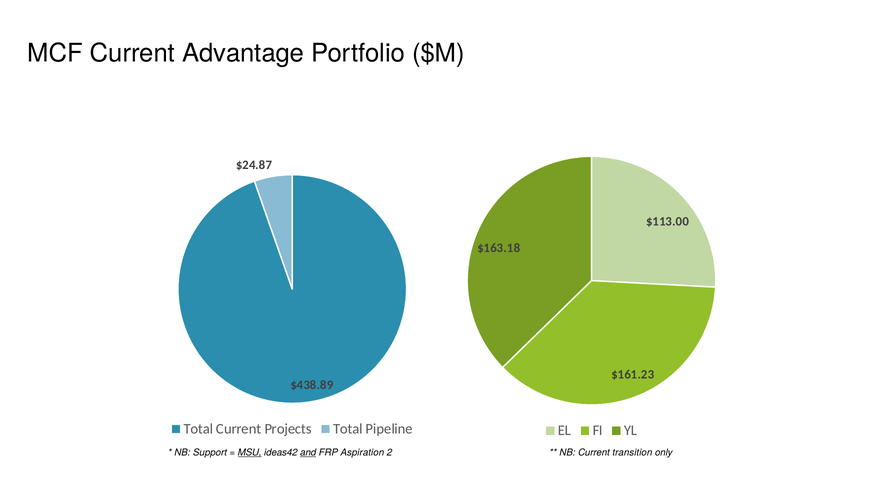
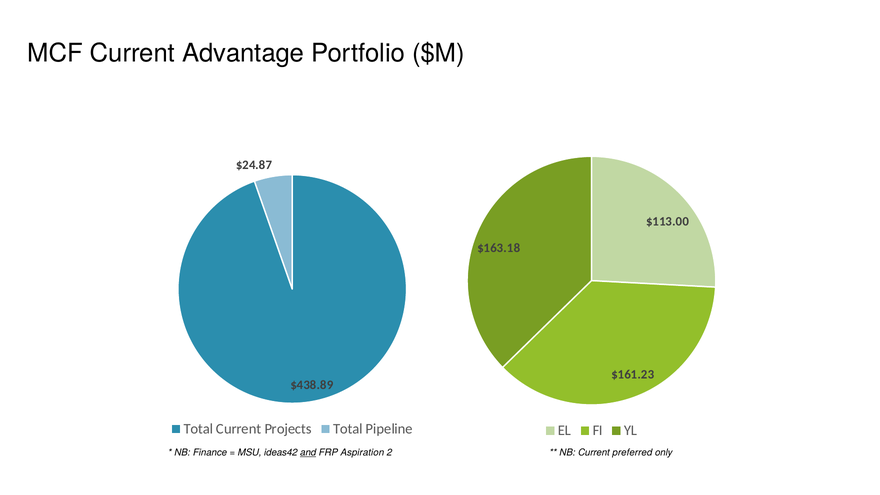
Support: Support -> Finance (210, 453)
MSU underline: present -> none (250, 453)
transition: transition -> preferred (632, 453)
